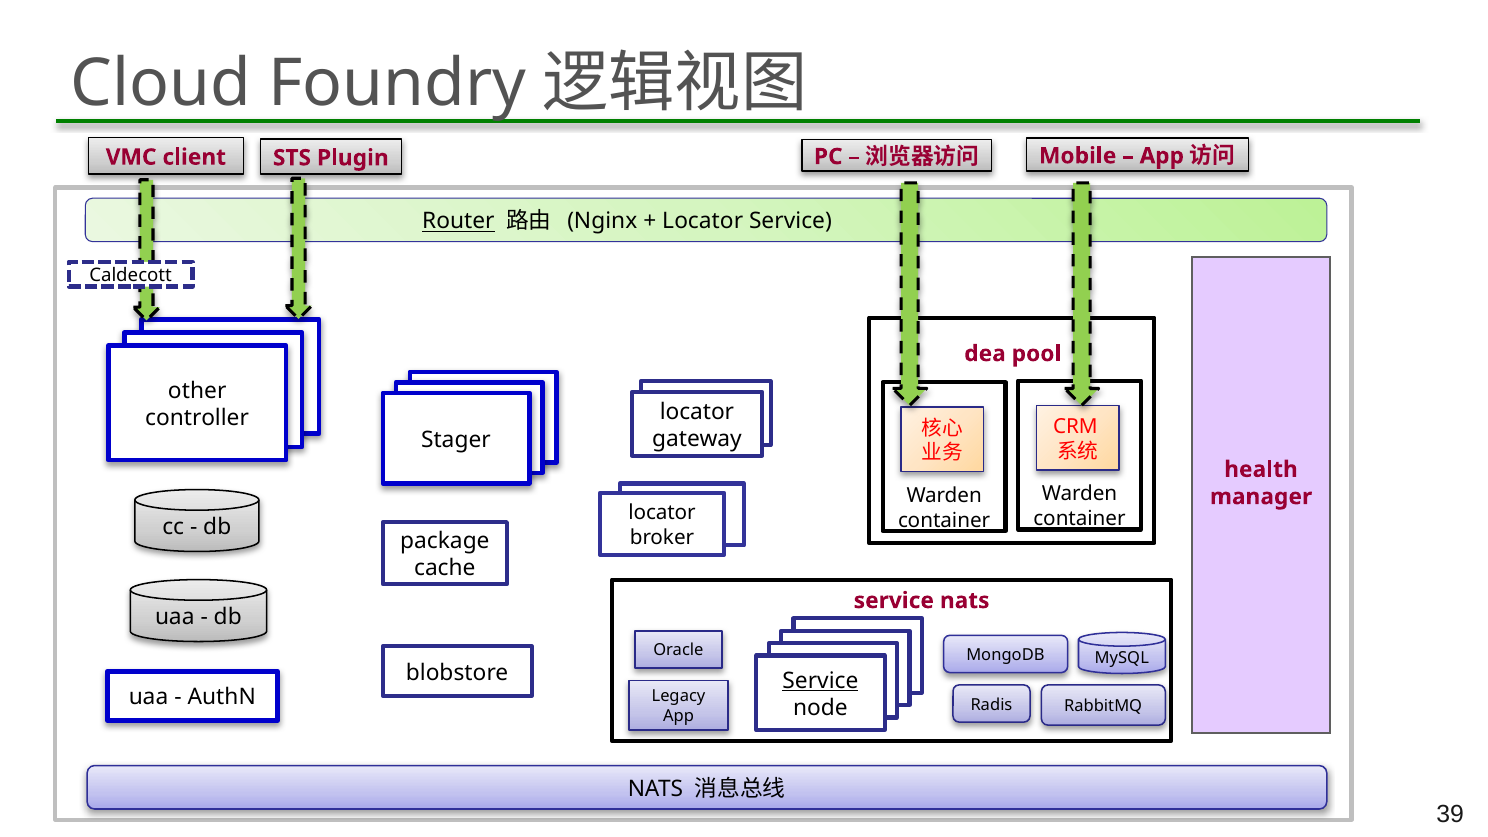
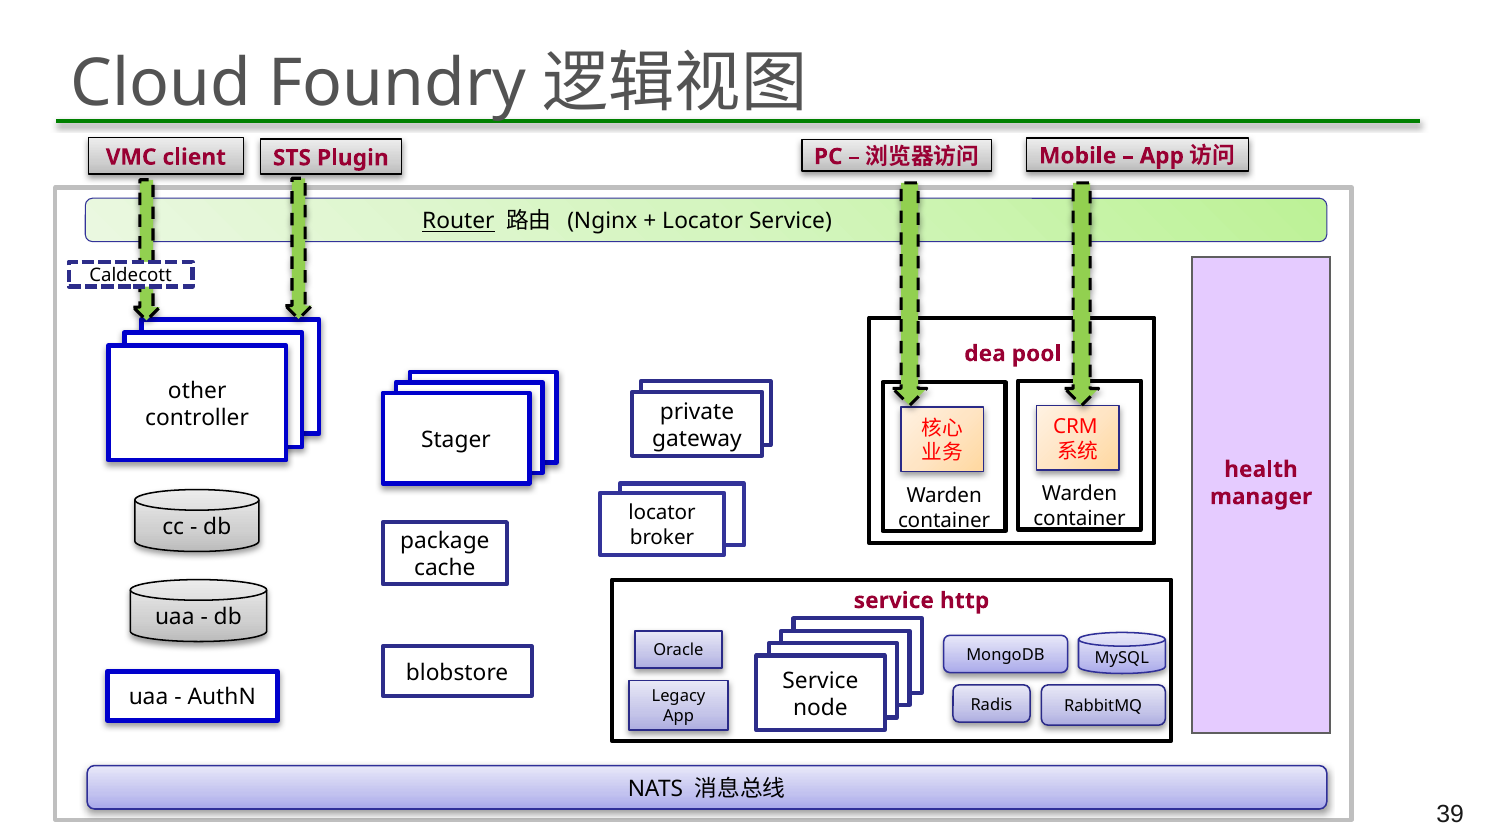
locator: locator -> private (697, 412)
nats: nats -> http (965, 601)
Service underline: present -> none (820, 681)
